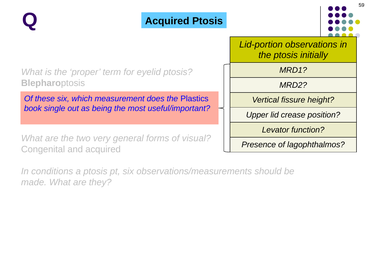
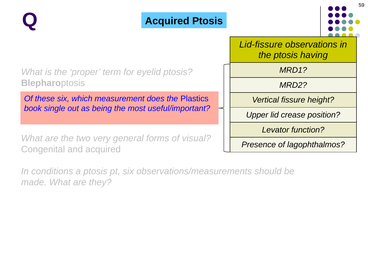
Lid-portion: Lid-portion -> Lid-fissure (261, 45)
initially: initially -> having (314, 55)
